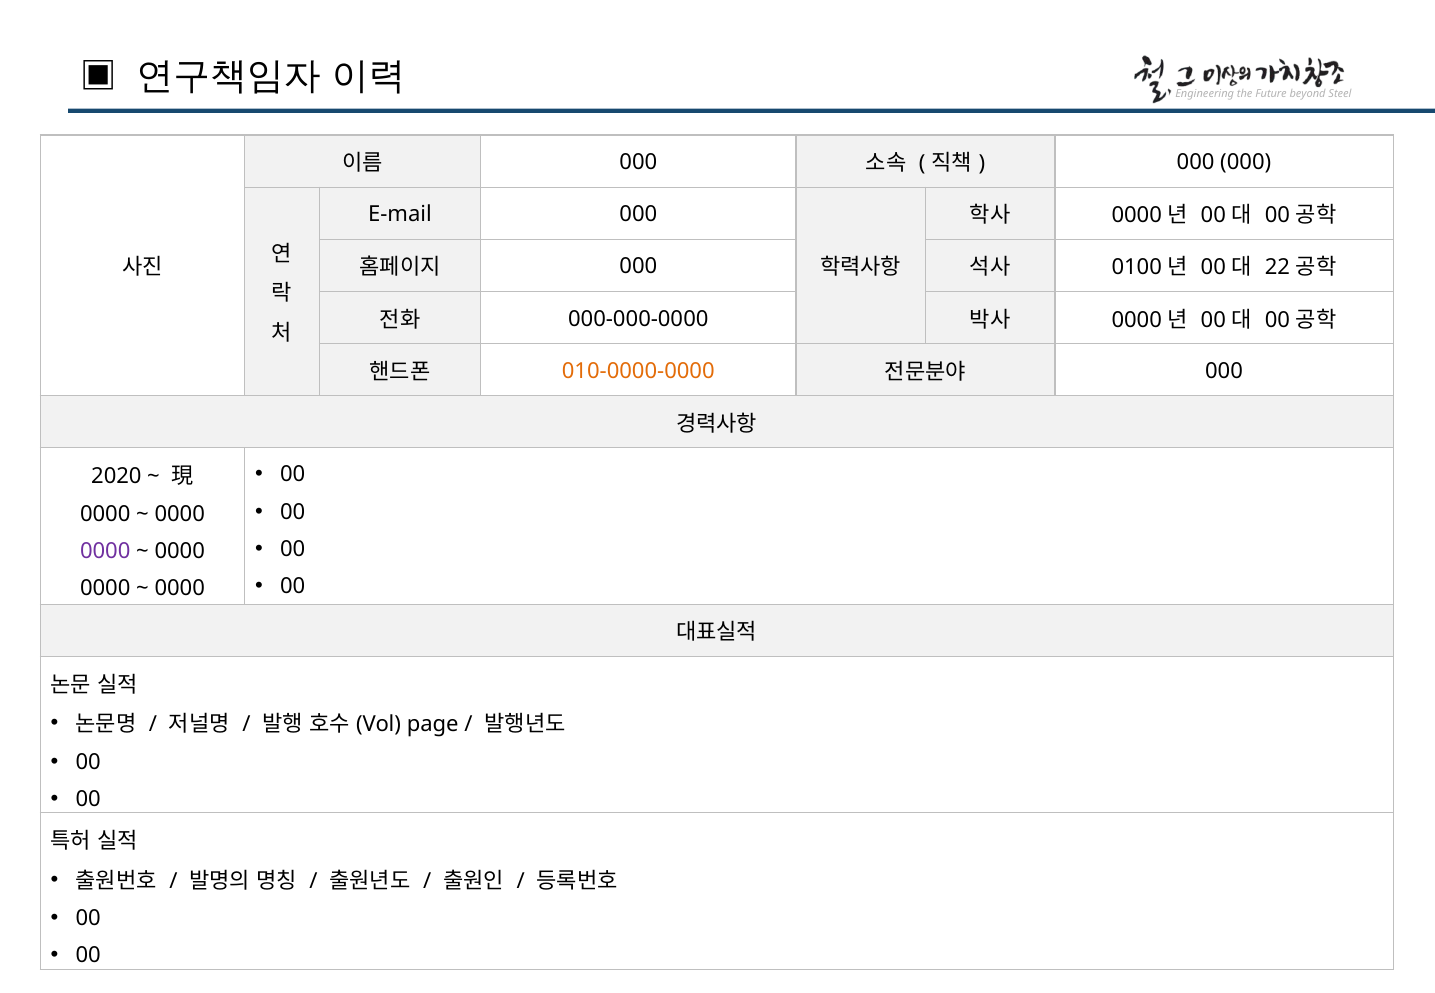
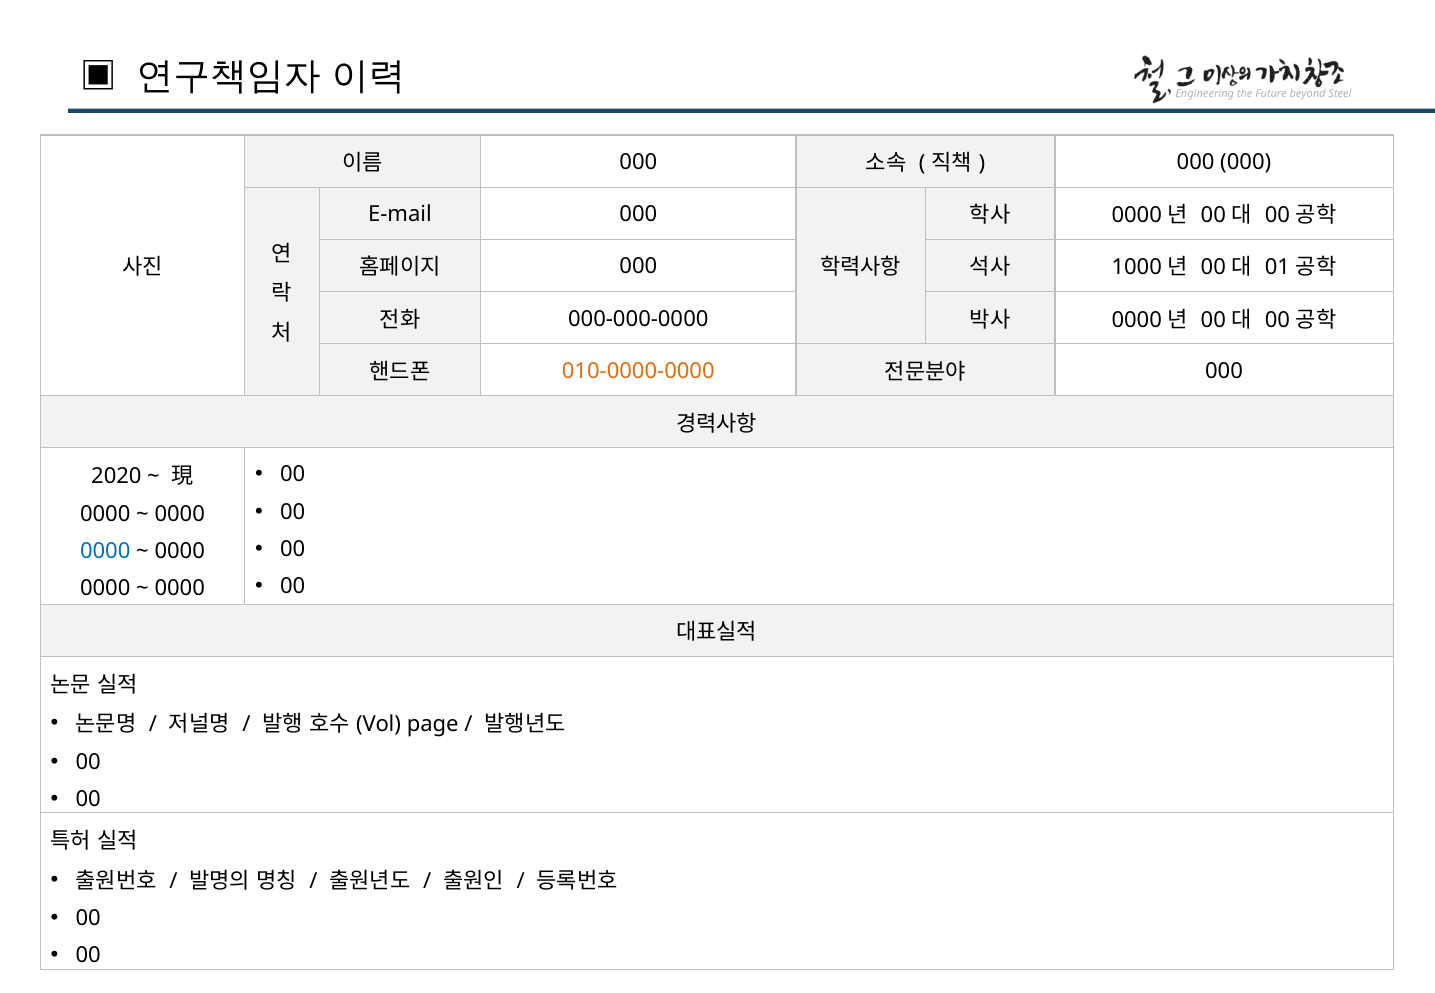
0100: 0100 -> 1000 (1137, 268)
22: 22 -> 01 (1277, 268)
0000 colour: purple -> blue (105, 552)
